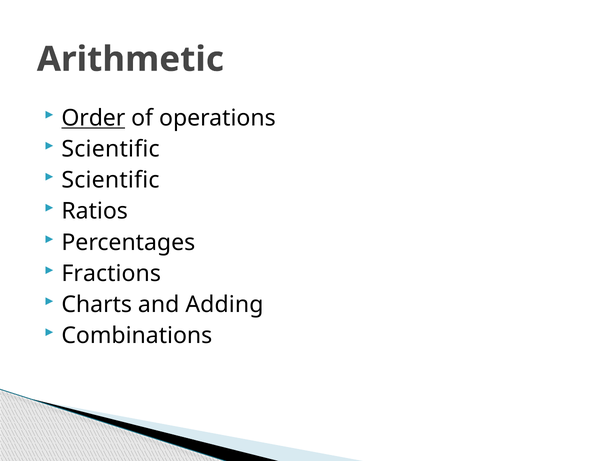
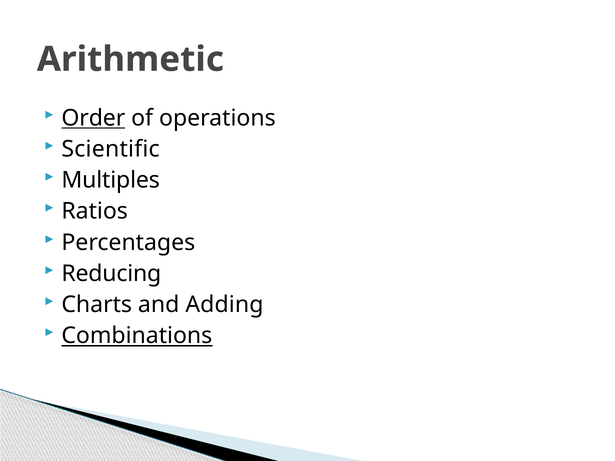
Scientific: Scientific -> Multiples (111, 180)
Fractions: Fractions -> Reducing (111, 274)
Combinations underline: none -> present (137, 336)
